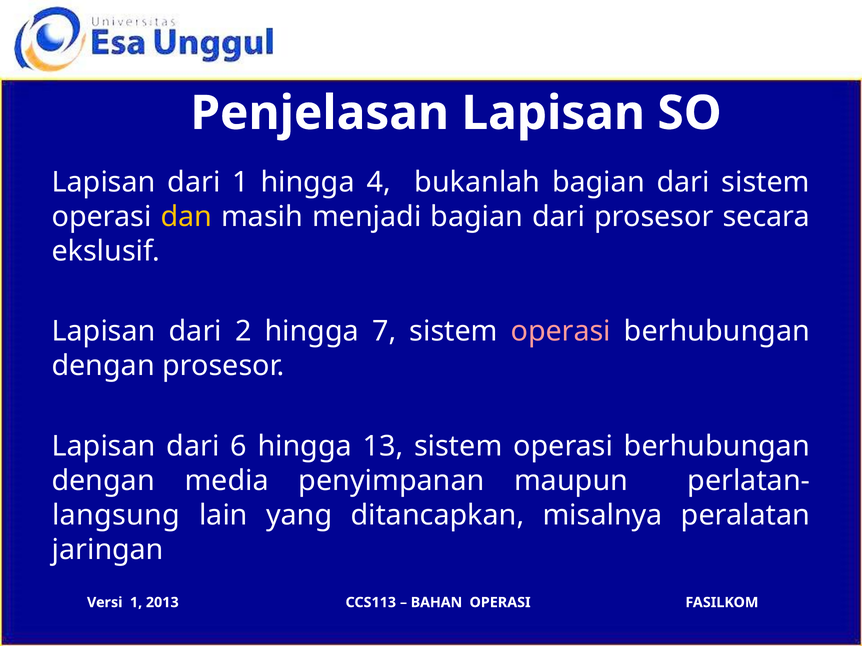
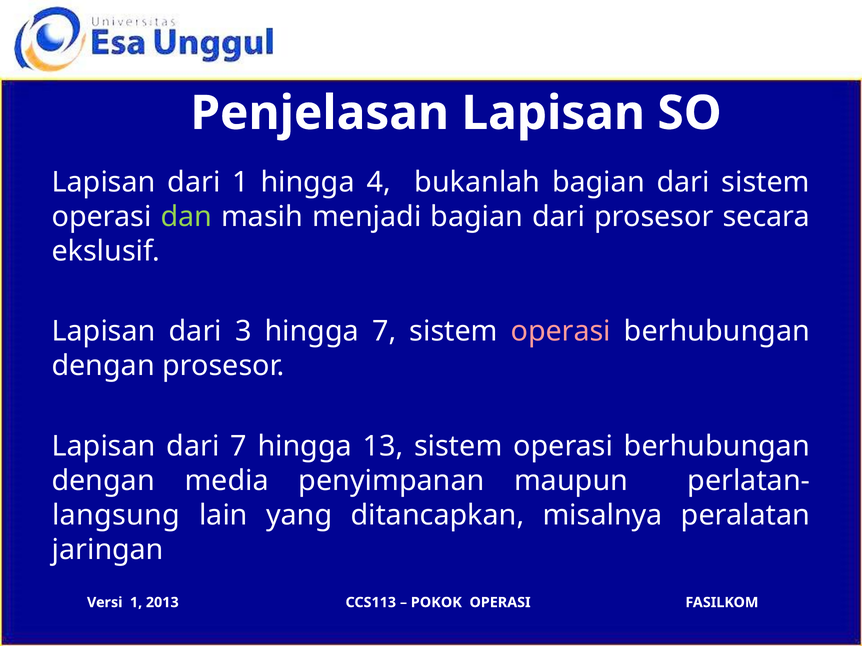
dan colour: yellow -> light green (186, 217)
2: 2 -> 3 (243, 332)
dari 6: 6 -> 7 (238, 447)
BAHAN: BAHAN -> POKOK (436, 603)
